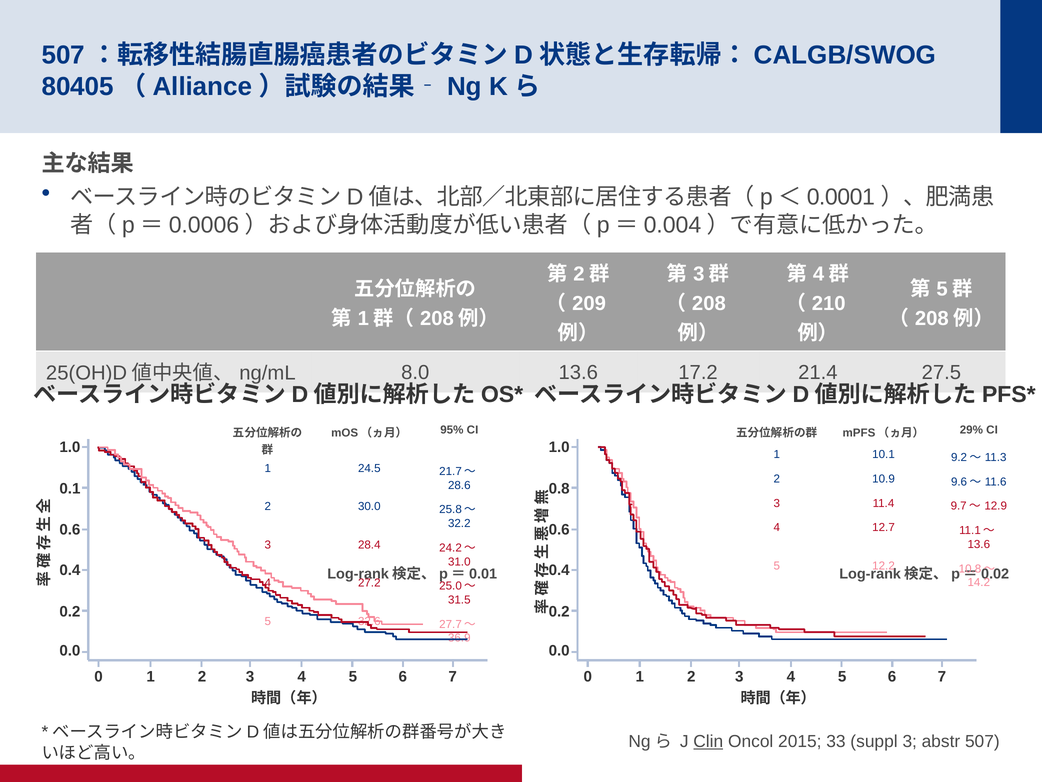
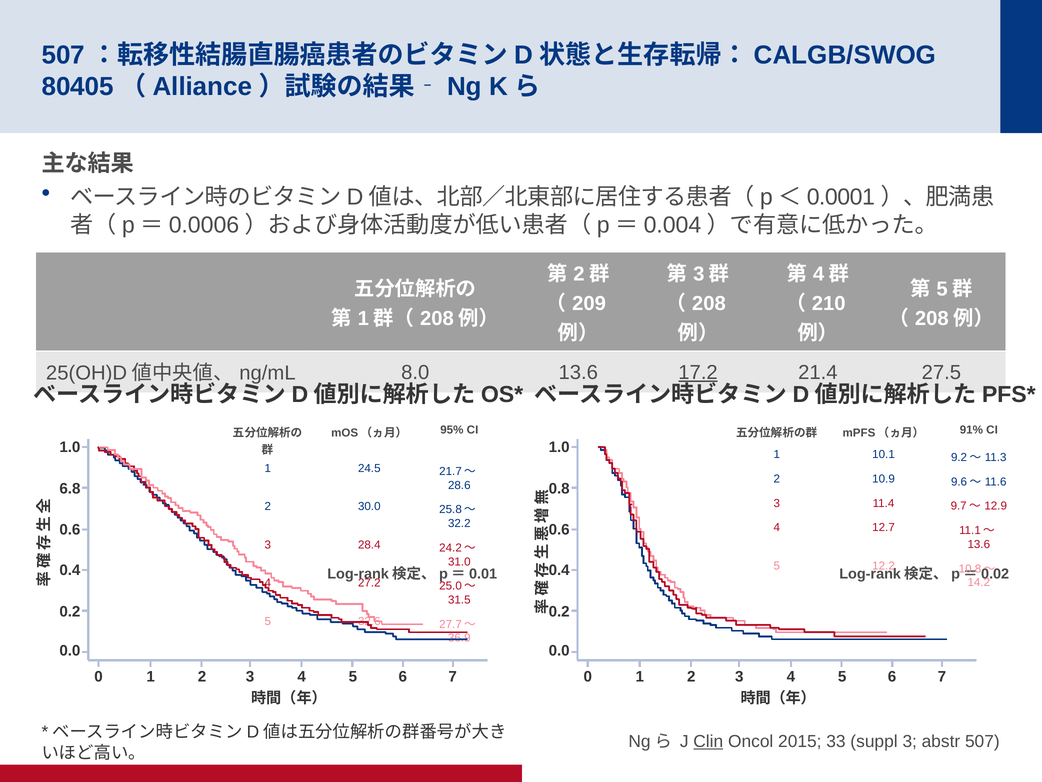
17.2 underline: none -> present (698, 372)
29%: 29% -> 91% (971, 430)
0.1: 0.1 -> 6.8 (70, 489)
